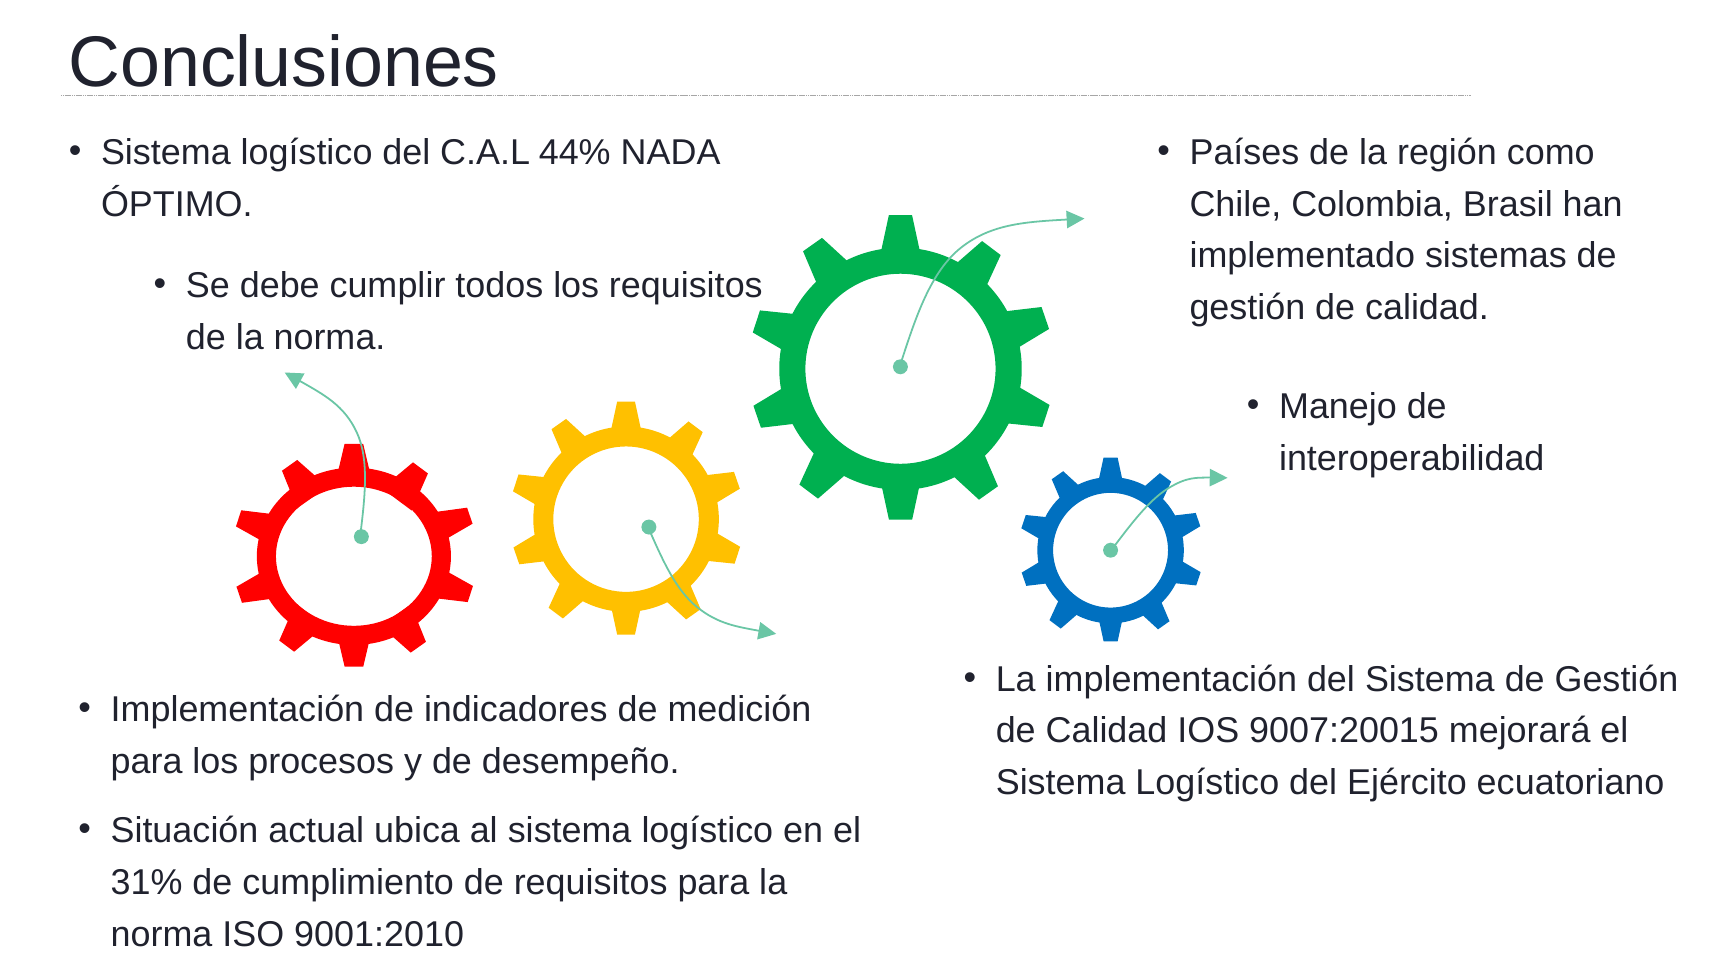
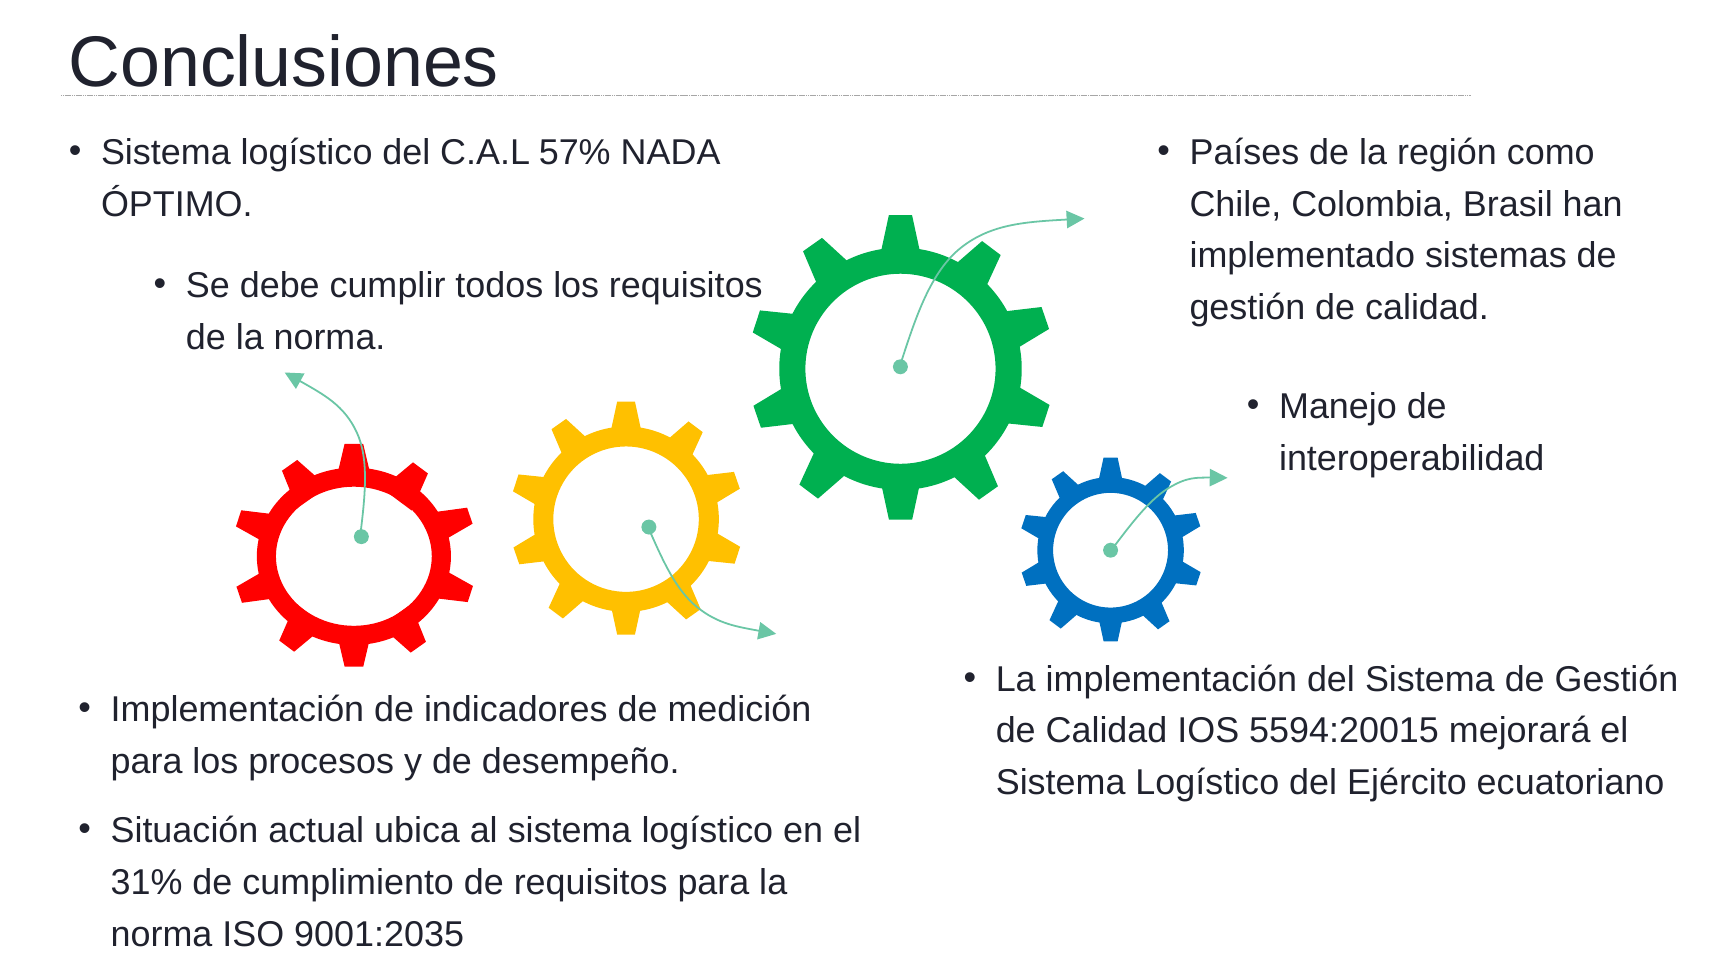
44%: 44% -> 57% (575, 153)
9007:20015: 9007:20015 -> 5594:20015 (1344, 731)
9001:2010: 9001:2010 -> 9001:2035 (379, 935)
